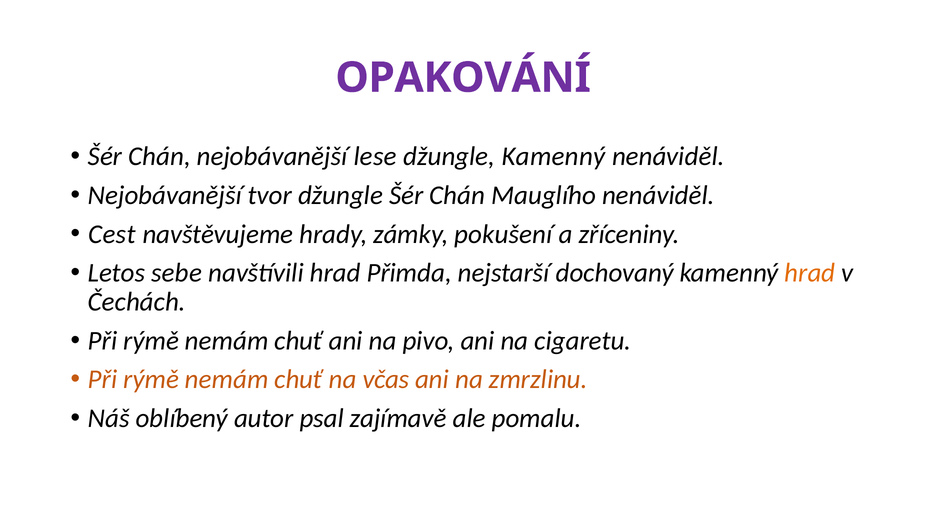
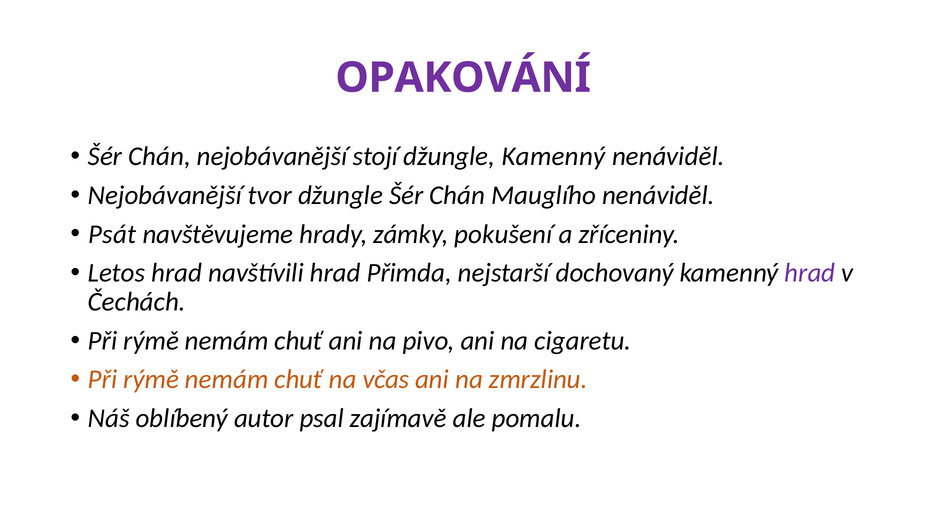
lese: lese -> stojí (375, 157)
Cest: Cest -> Psát (112, 234)
Letos sebe: sebe -> hrad (177, 273)
hrad colour: orange -> purple (810, 273)
